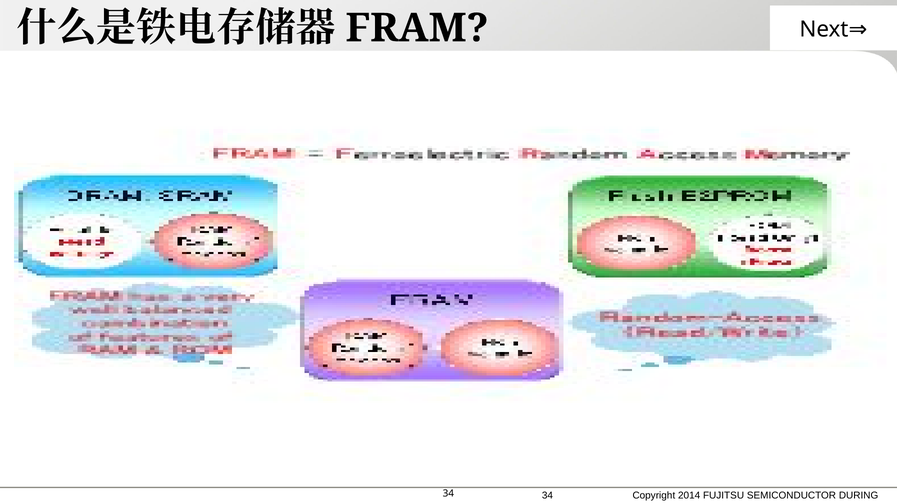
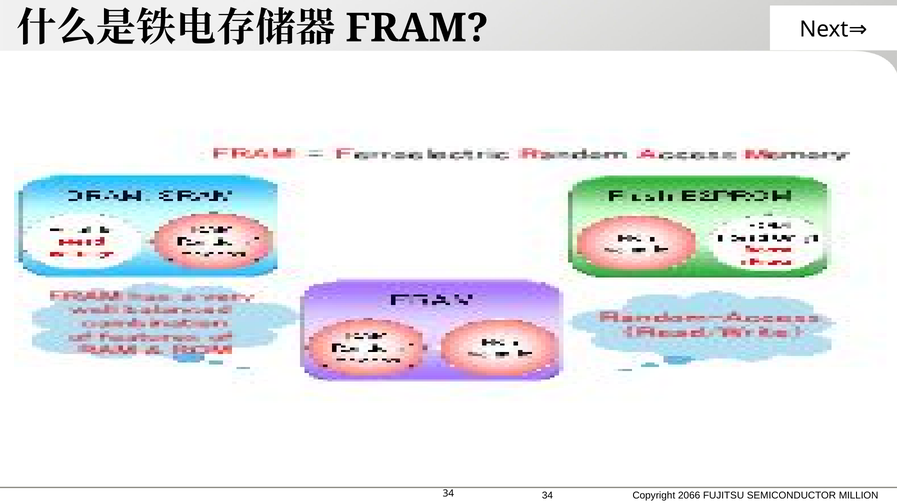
2014: 2014 -> 2066 (689, 496)
DURING: DURING -> MILLION (859, 496)
